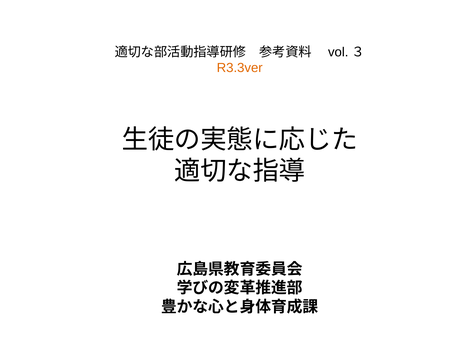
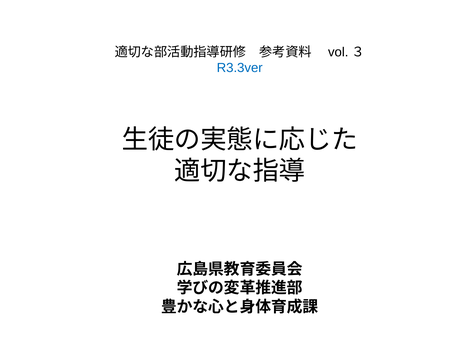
R3.3ver colour: orange -> blue (240, 68)
